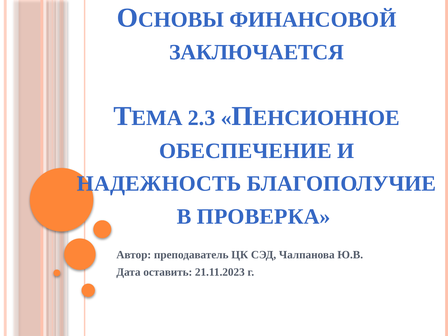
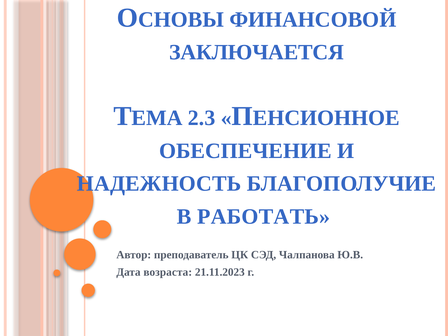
ПРОВЕРКА: ПРОВЕРКА -> РАБОТАТЬ (264, 217)
оставить: оставить -> возраста (168, 272)
